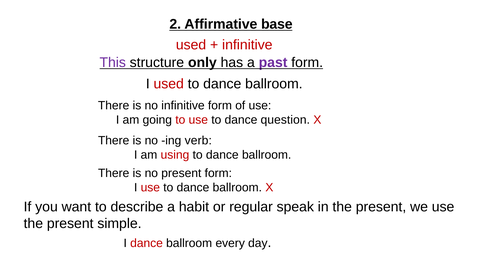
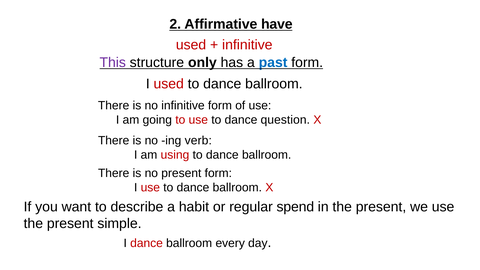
base: base -> have (277, 24)
past colour: purple -> blue (273, 62)
speak: speak -> spend (295, 207)
